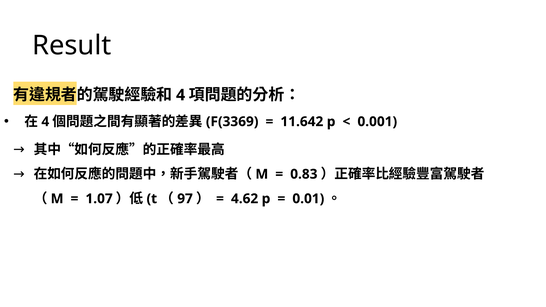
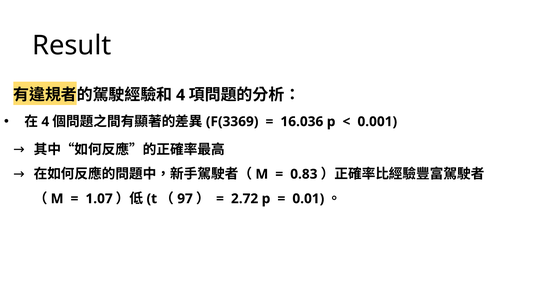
11.642: 11.642 -> 16.036 (302, 122)
4.62: 4.62 -> 2.72 (245, 199)
